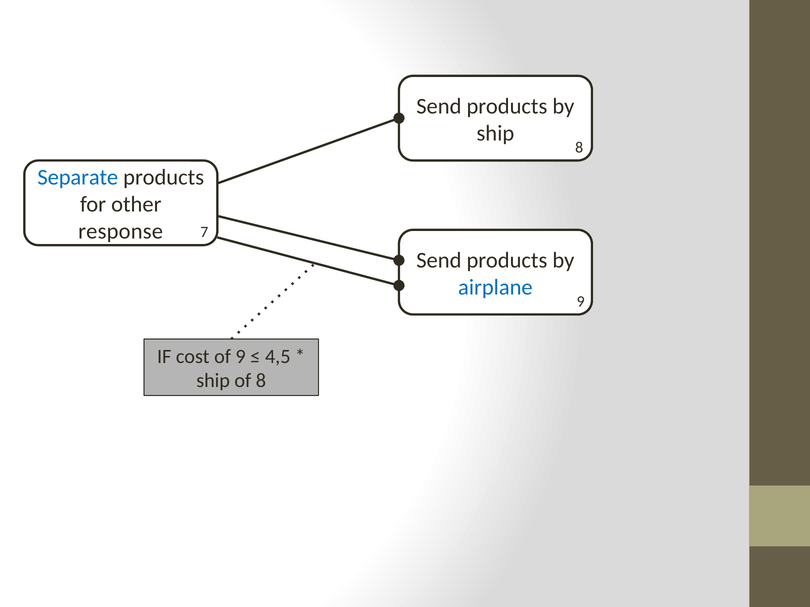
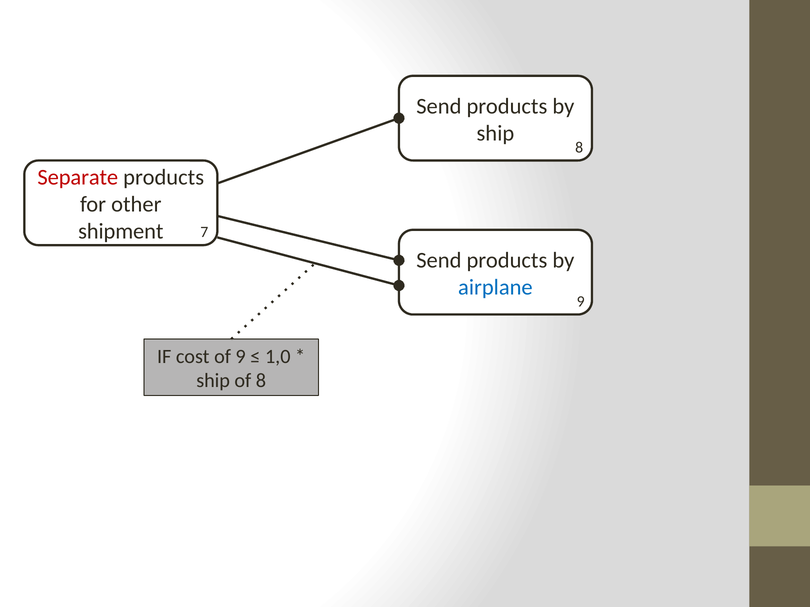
Separate colour: blue -> red (78, 178)
response: response -> shipment (121, 232)
4,5: 4,5 -> 1,0 (278, 357)
